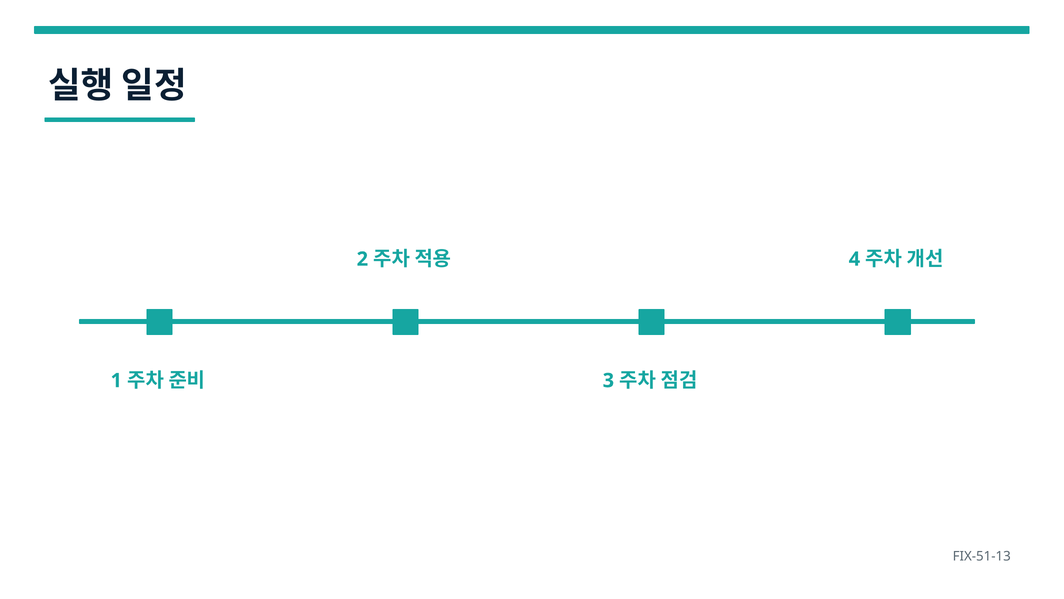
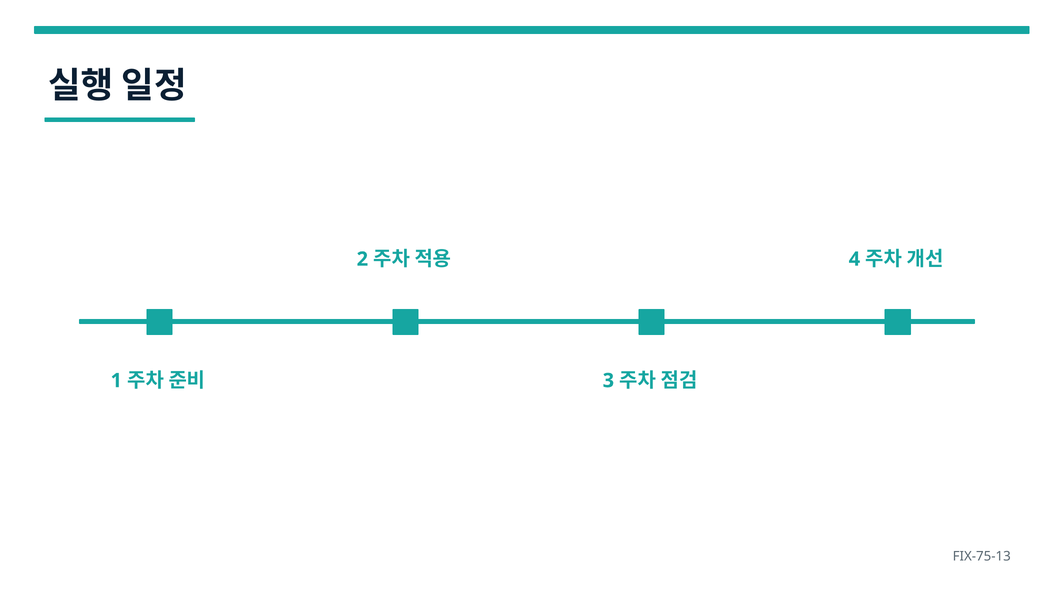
FIX-51-13: FIX-51-13 -> FIX-75-13 (982, 556)
